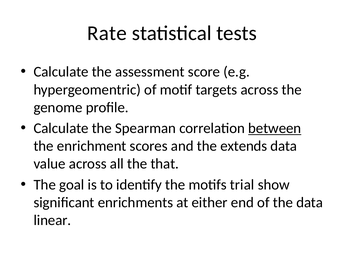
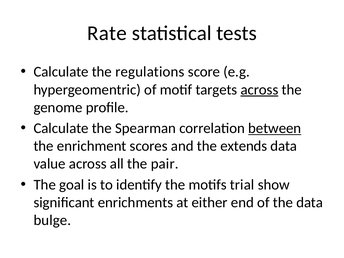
assessment: assessment -> regulations (150, 72)
across underline: none -> present (259, 90)
that: that -> pair (165, 164)
linear: linear -> bulge (52, 220)
